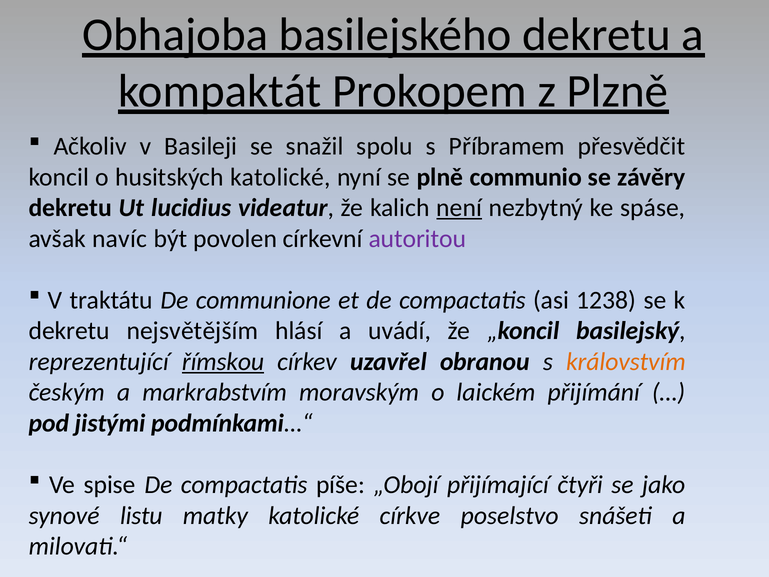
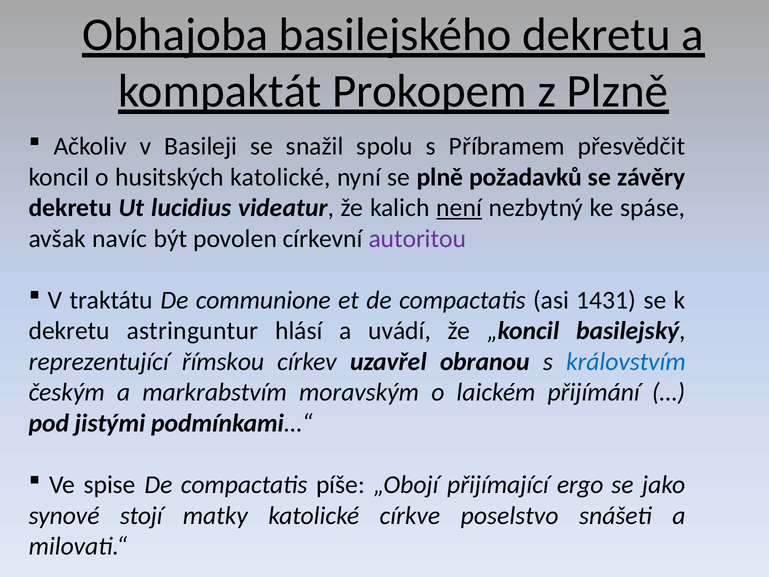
communio: communio -> požadavků (526, 177)
1238: 1238 -> 1431 (606, 300)
nejsvětějším: nejsvětějším -> astringuntur (192, 331)
římskou underline: present -> none (223, 362)
královstvím colour: orange -> blue (626, 362)
čtyři: čtyři -> ergo (580, 485)
listu: listu -> stojí (141, 515)
